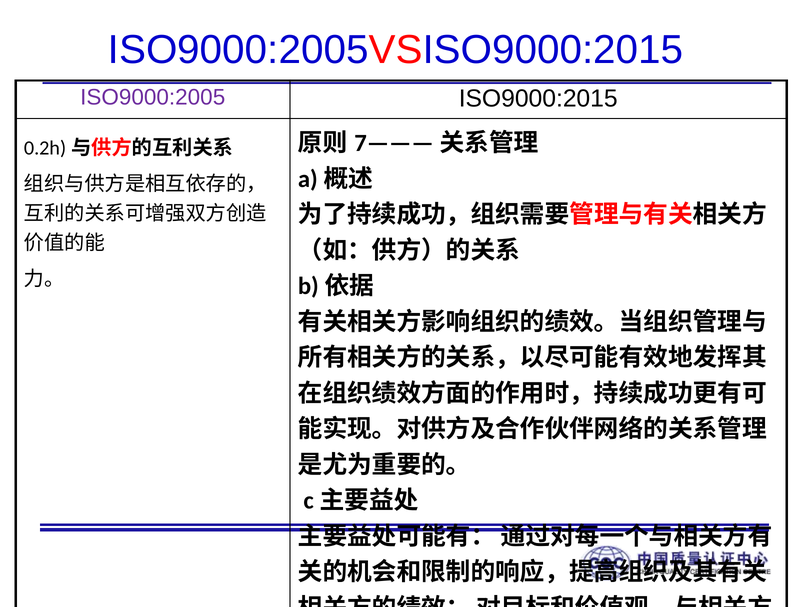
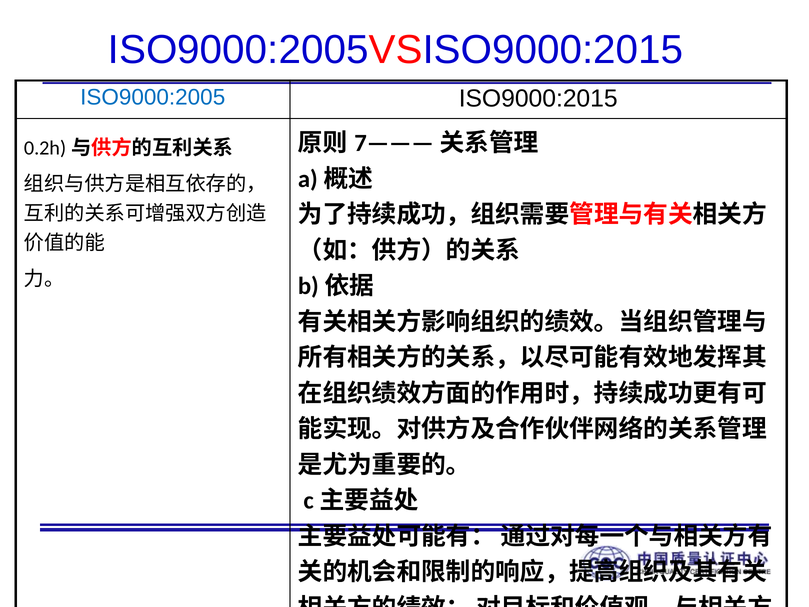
ISO9000:2005 colour: purple -> blue (153, 97)
